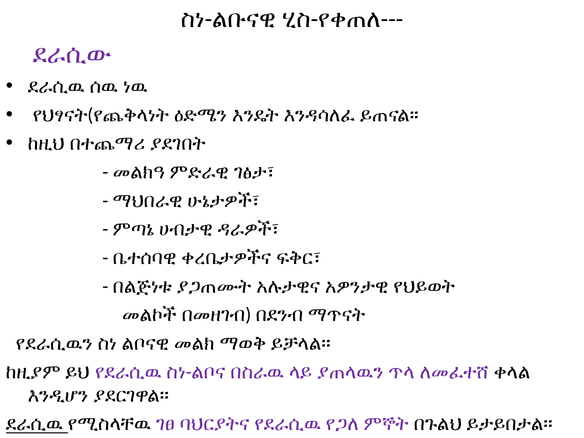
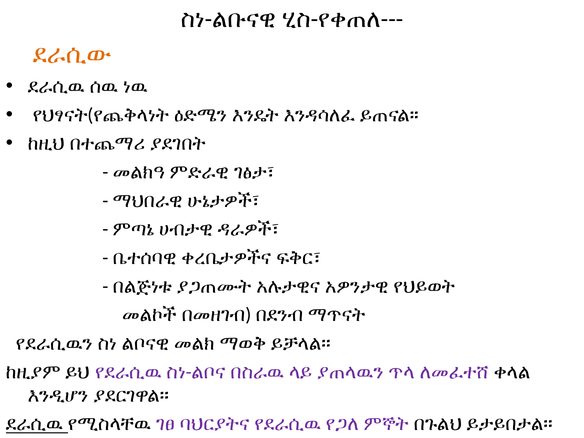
ደራሲው colour: purple -> orange (72, 54)
